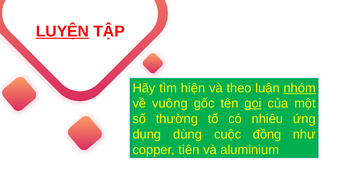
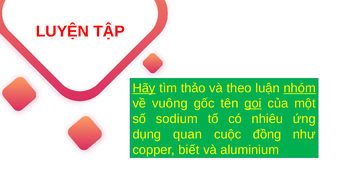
LUYỆN underline: present -> none (62, 31)
Hãy underline: none -> present (144, 88)
hiện: hiện -> thảo (193, 88)
thường: thường -> sodium (177, 119)
dùng: dùng -> quan (188, 134)
tiên: tiên -> biết (189, 150)
